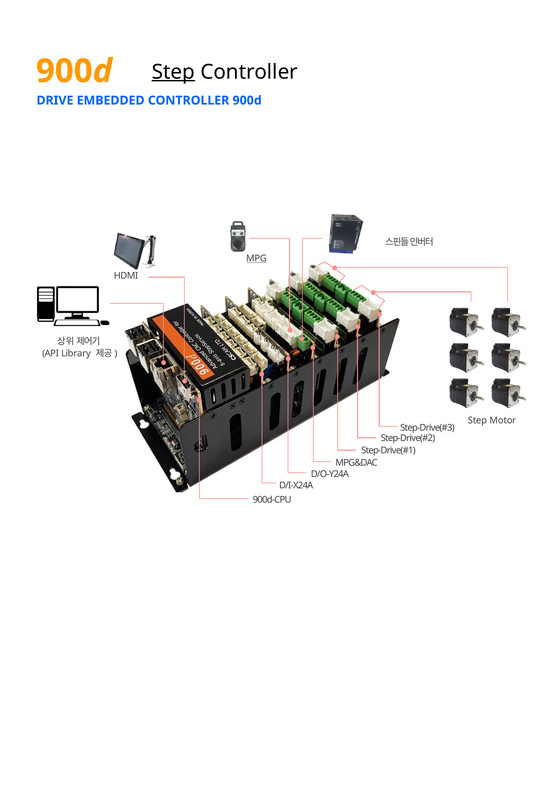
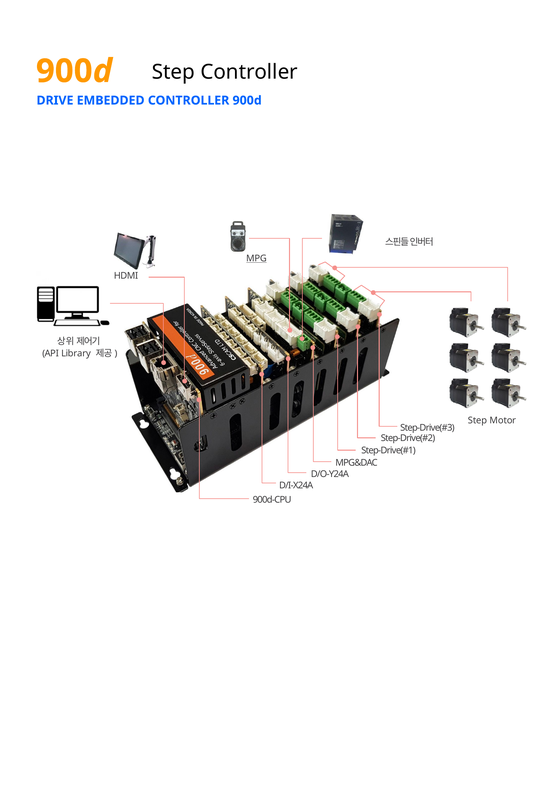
Step underline: present -> none (173, 72)
